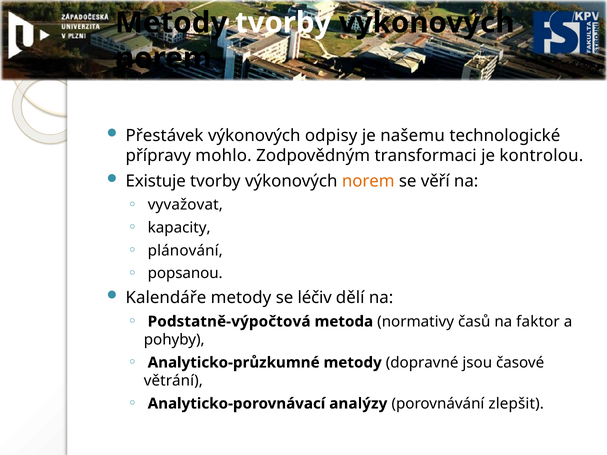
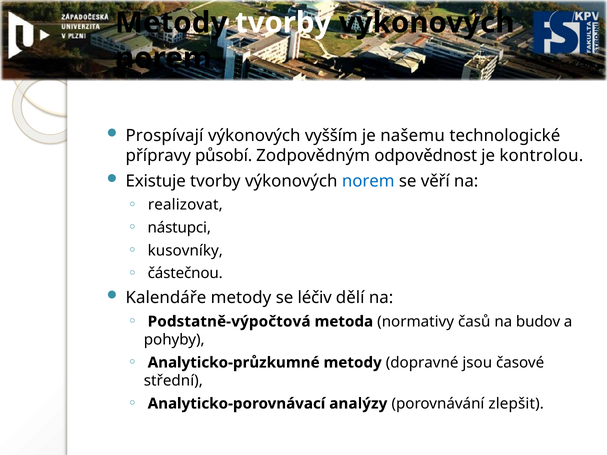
Přestávek: Přestávek -> Prospívají (165, 136)
odpisy: odpisy -> vyšším (331, 136)
mohlo: mohlo -> působí (224, 156)
transformaci: transformaci -> odpovědnost (426, 156)
norem colour: orange -> blue (368, 181)
vyvažovat: vyvažovat -> realizovat (185, 205)
kapacity: kapacity -> nástupci (179, 228)
plánování: plánování -> kusovníky (185, 251)
popsanou: popsanou -> částečnou (185, 274)
faktor: faktor -> budov (538, 322)
větrání: větrání -> střední (173, 381)
